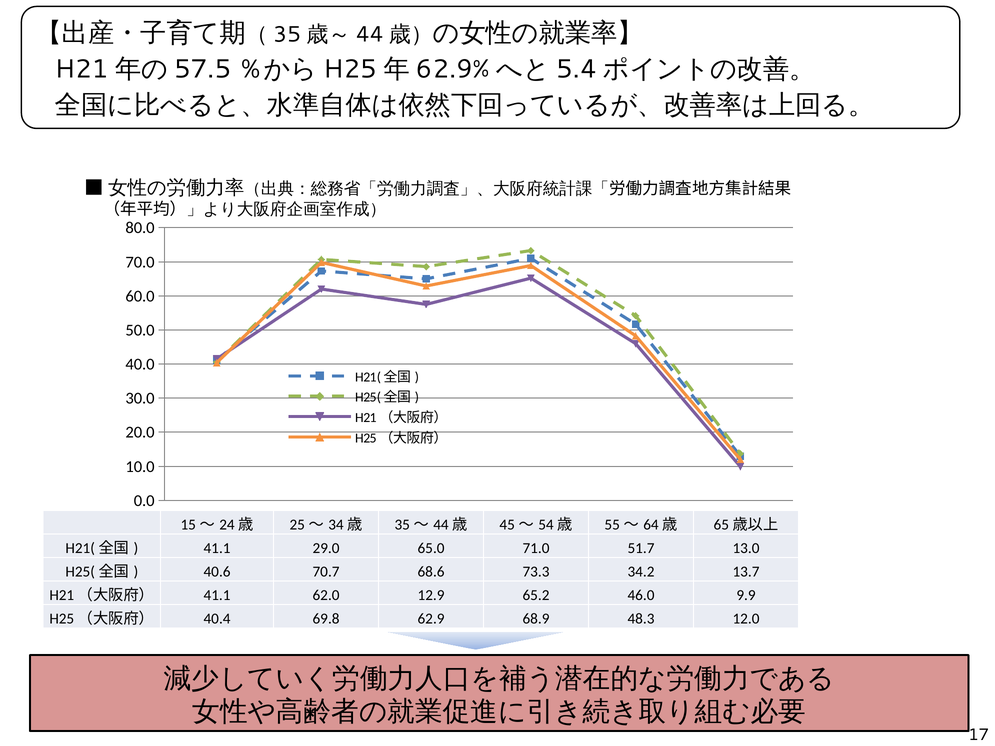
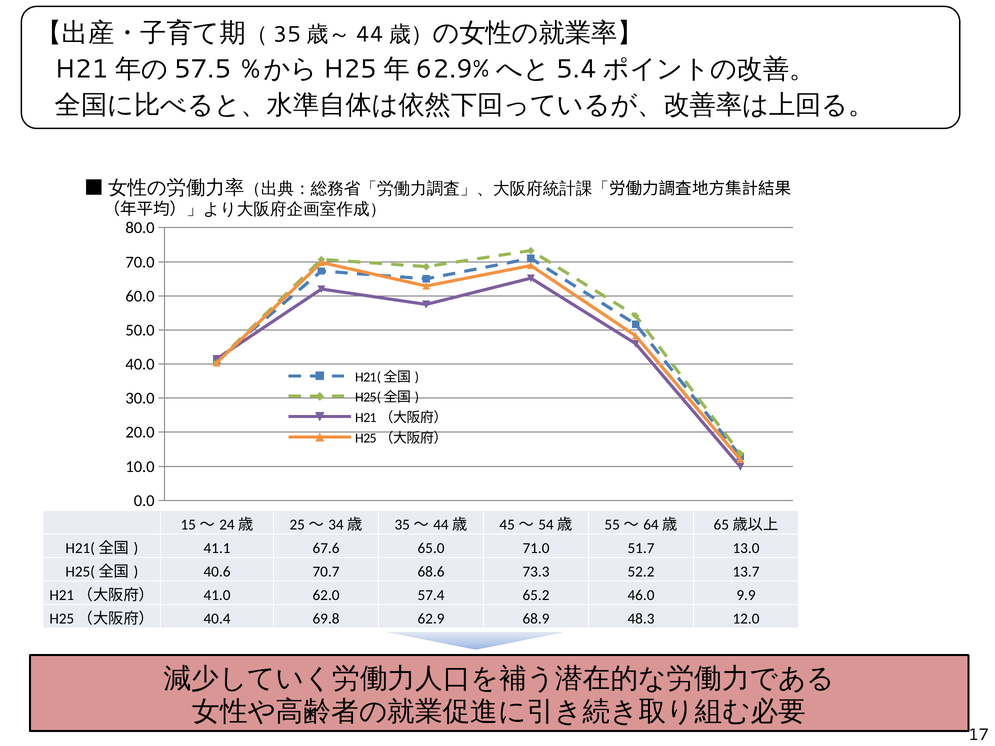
29.0: 29.0 -> 67.6 (326, 549)
34.2: 34.2 -> 52.2 (641, 572)
41.1: 41.1 -> 41.0 (217, 596)
12.9: 12.9 -> 57.4 (431, 596)
